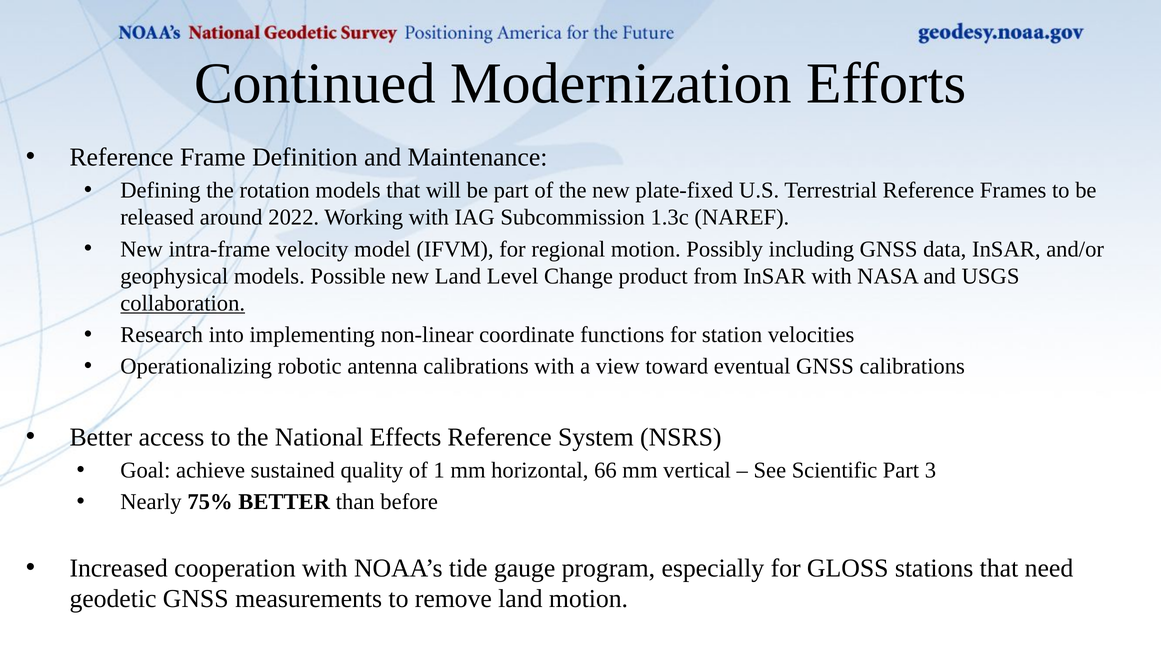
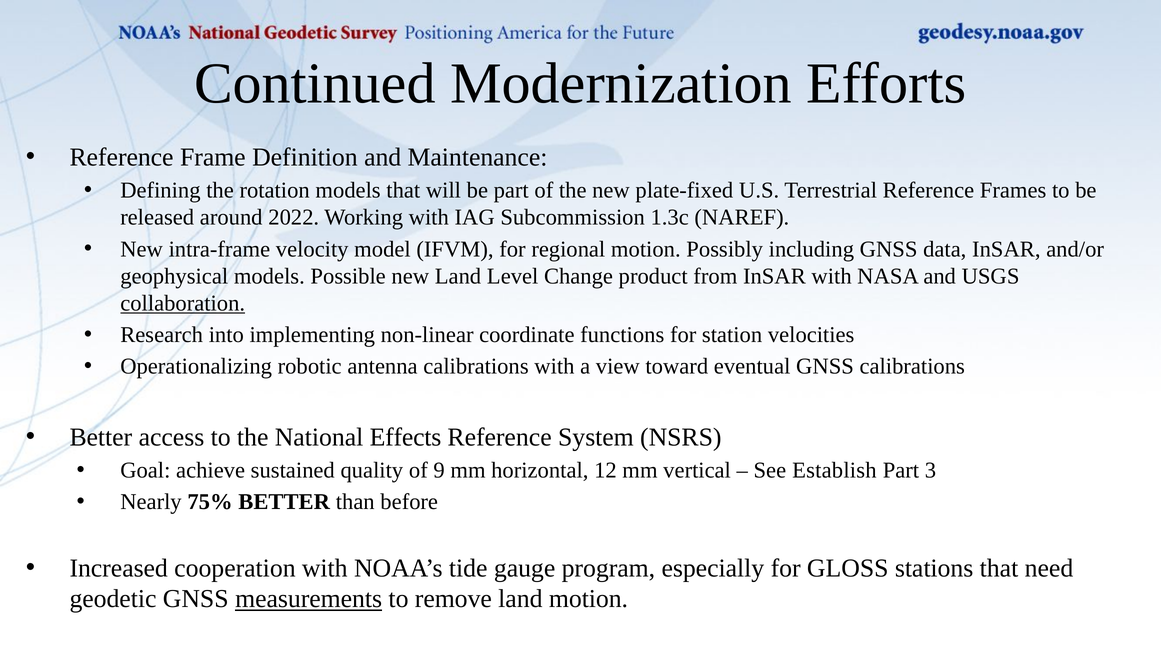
1: 1 -> 9 (439, 470)
66: 66 -> 12 (605, 470)
Scientific: Scientific -> Establish (834, 470)
measurements underline: none -> present (309, 599)
